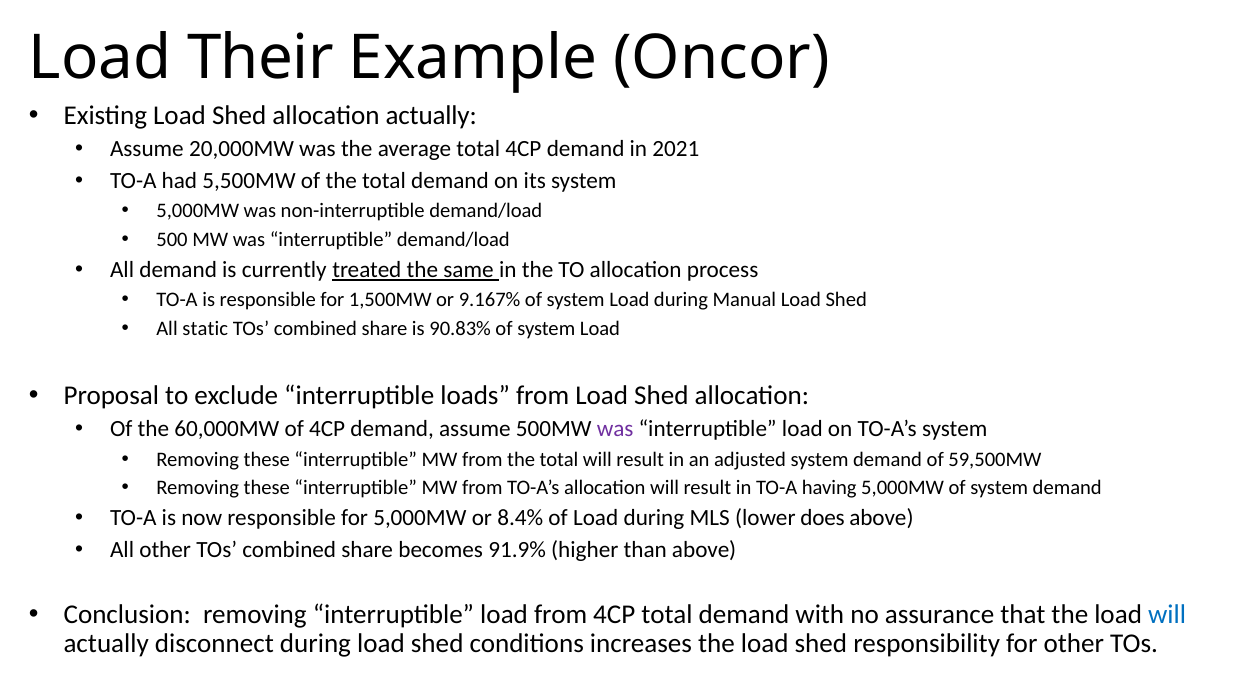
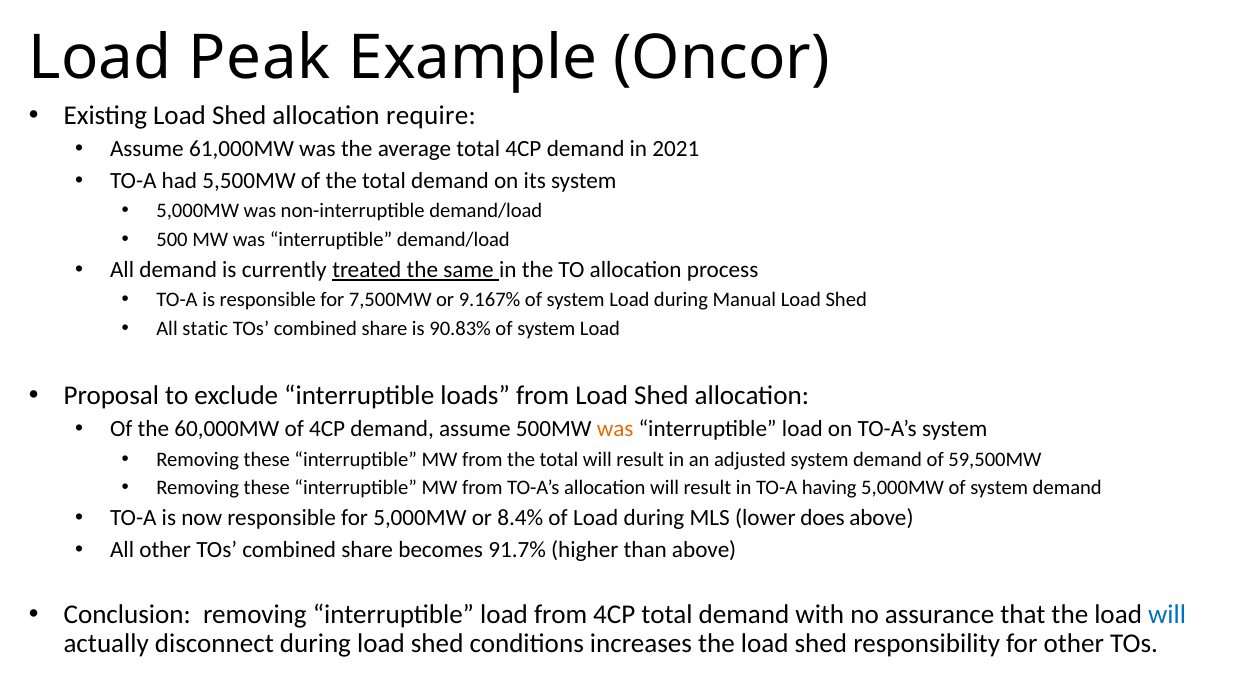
Their: Their -> Peak (260, 58)
allocation actually: actually -> require (431, 116)
20,000MW: 20,000MW -> 61,000MW (242, 149)
1,500MW: 1,500MW -> 7,500MW (390, 300)
was colour: purple -> orange (615, 429)
91.9%: 91.9% -> 91.7% (517, 550)
